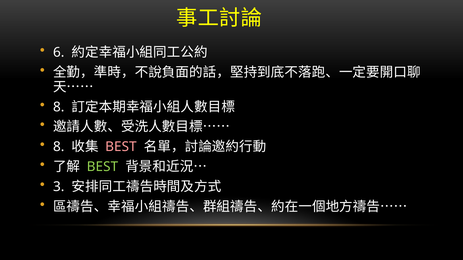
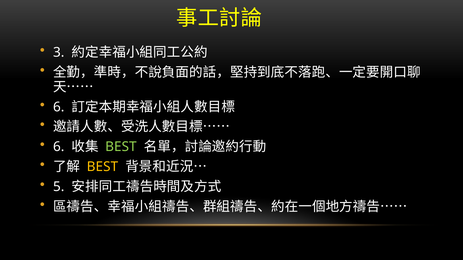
6: 6 -> 3 (59, 53)
8: 8 -> 6 (59, 107)
8: 8 -> 6 (59, 147)
BEST colour: pink -> light green (121, 147)
BEST colour: light green -> yellow (102, 167)
3: 3 -> 5 (59, 187)
